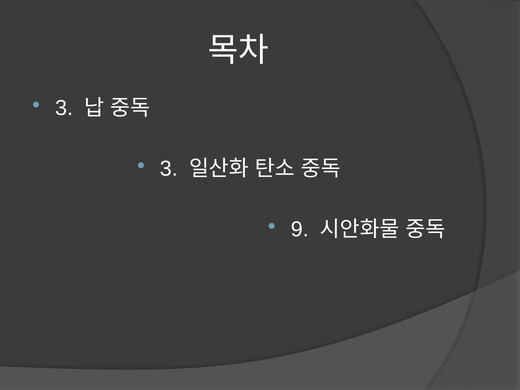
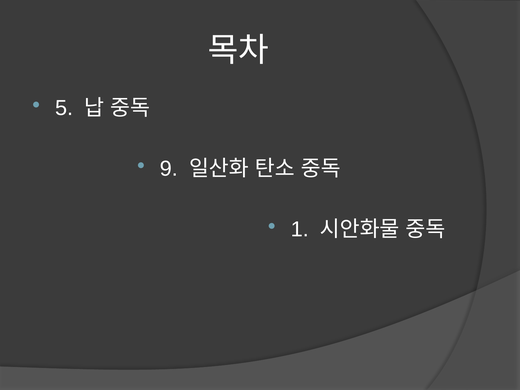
3: 3 -> 5 (64, 108)
3: 3 -> 9 (169, 169)
9: 9 -> 1 (300, 229)
